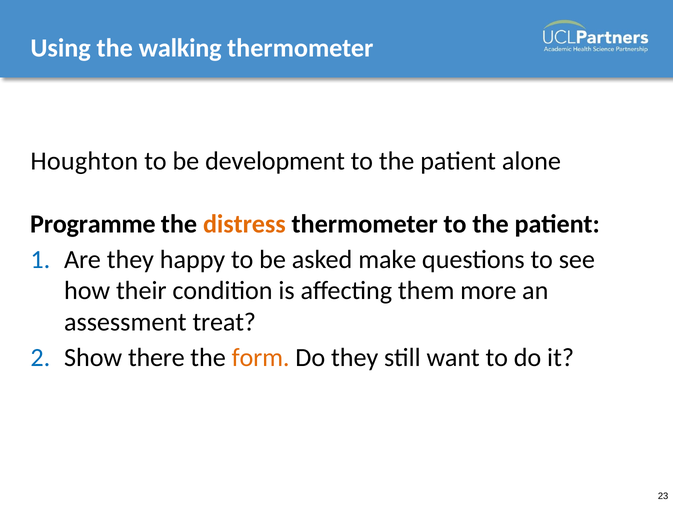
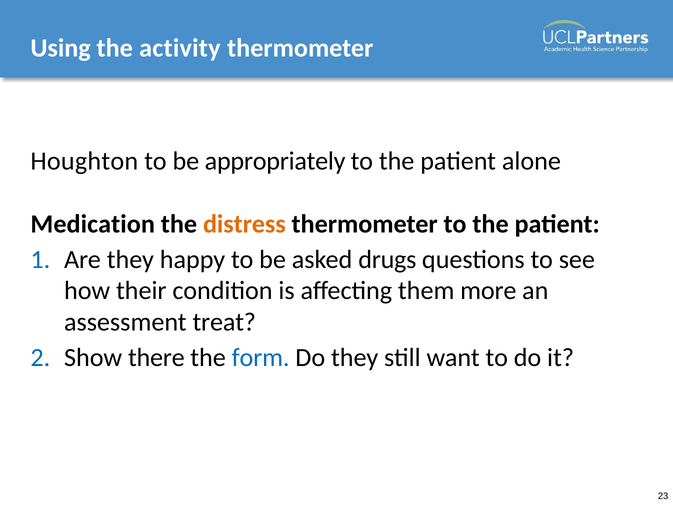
walking: walking -> activity (180, 48)
development: development -> appropriately (275, 161)
Programme: Programme -> Medication (93, 224)
make: make -> drugs (387, 259)
form colour: orange -> blue (261, 357)
